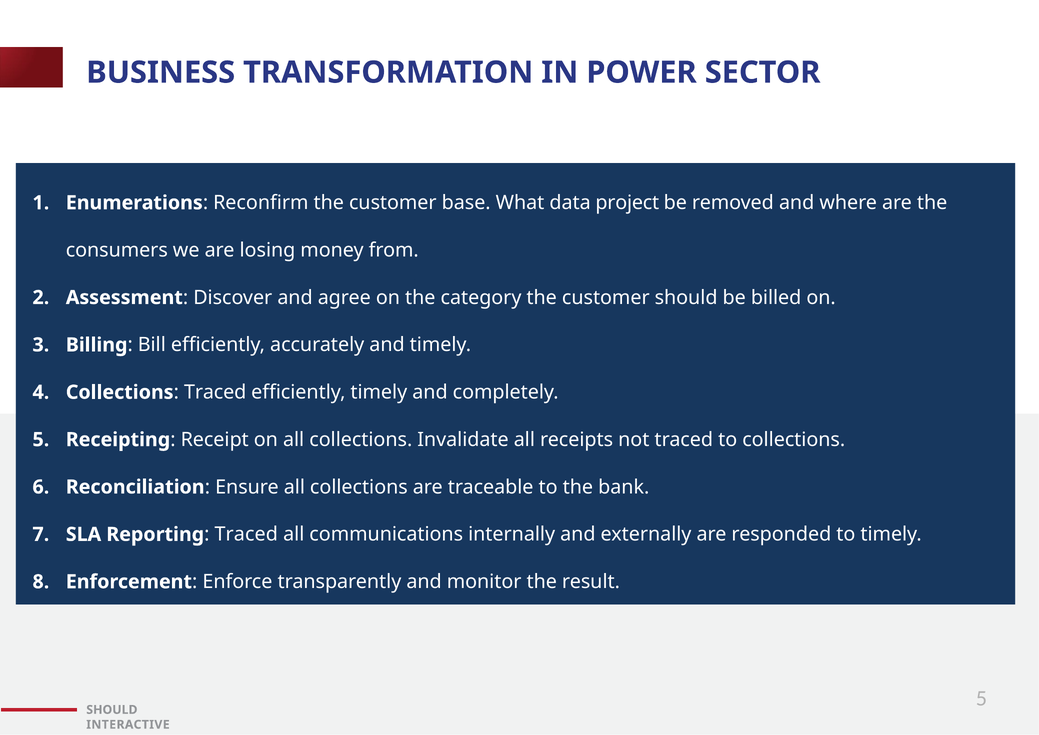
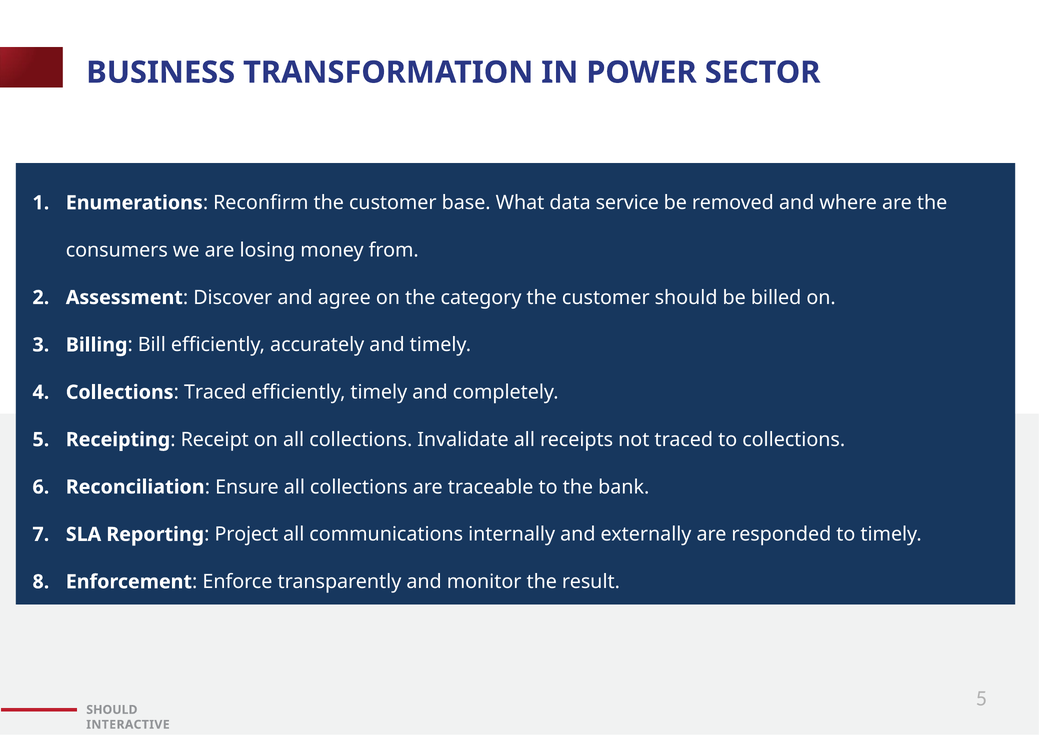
project: project -> service (627, 203)
Reporting Traced: Traced -> Project (246, 534)
